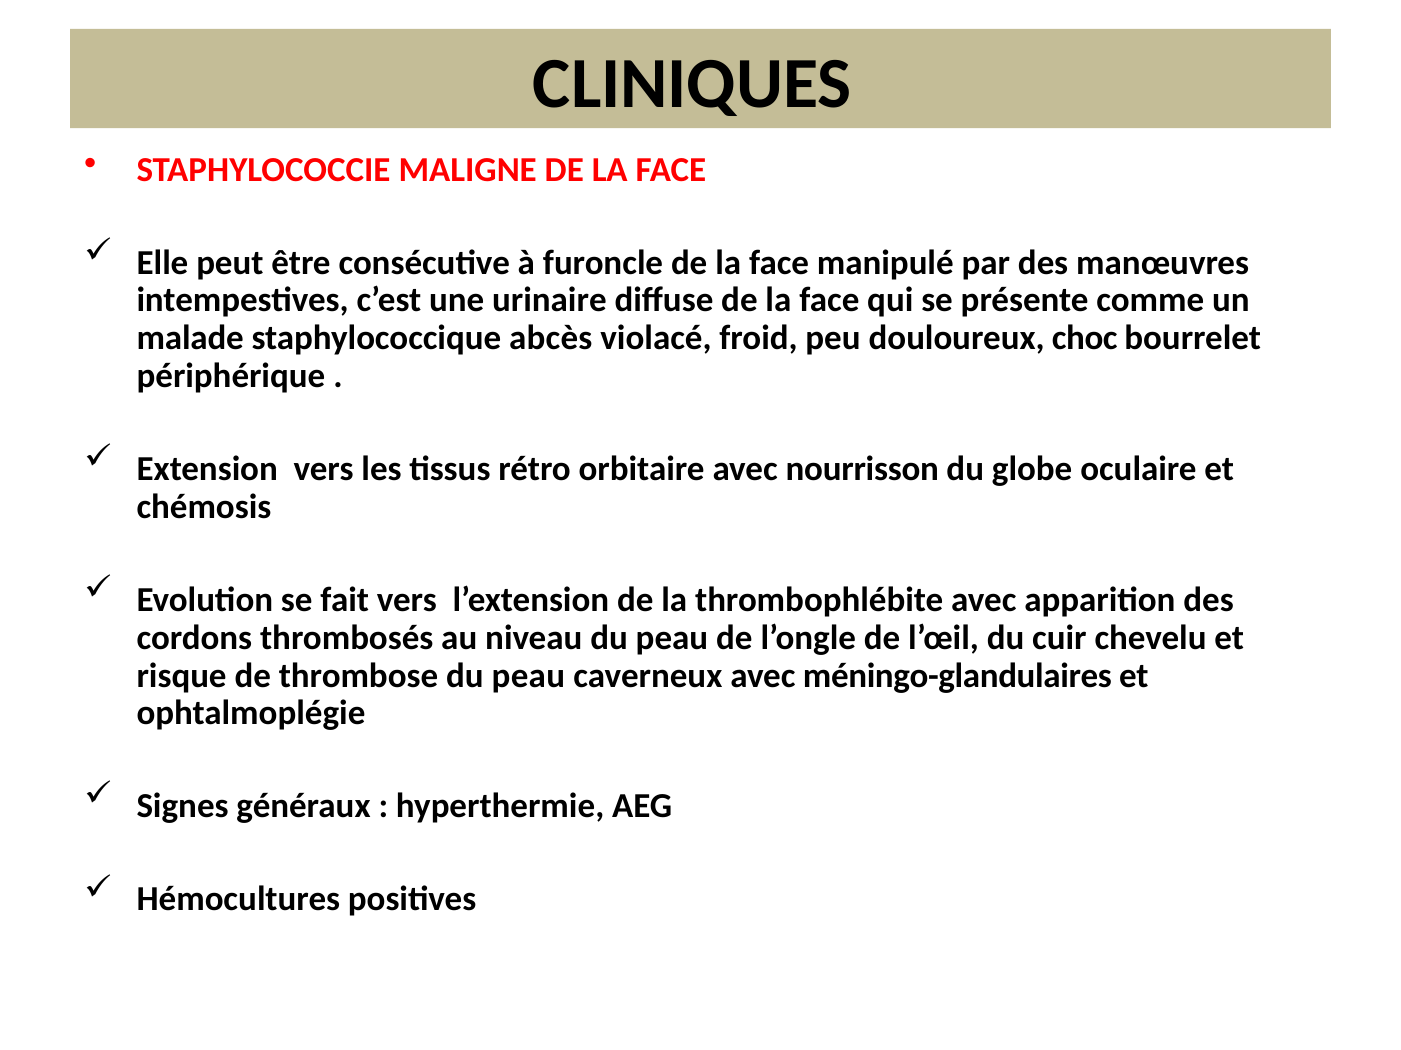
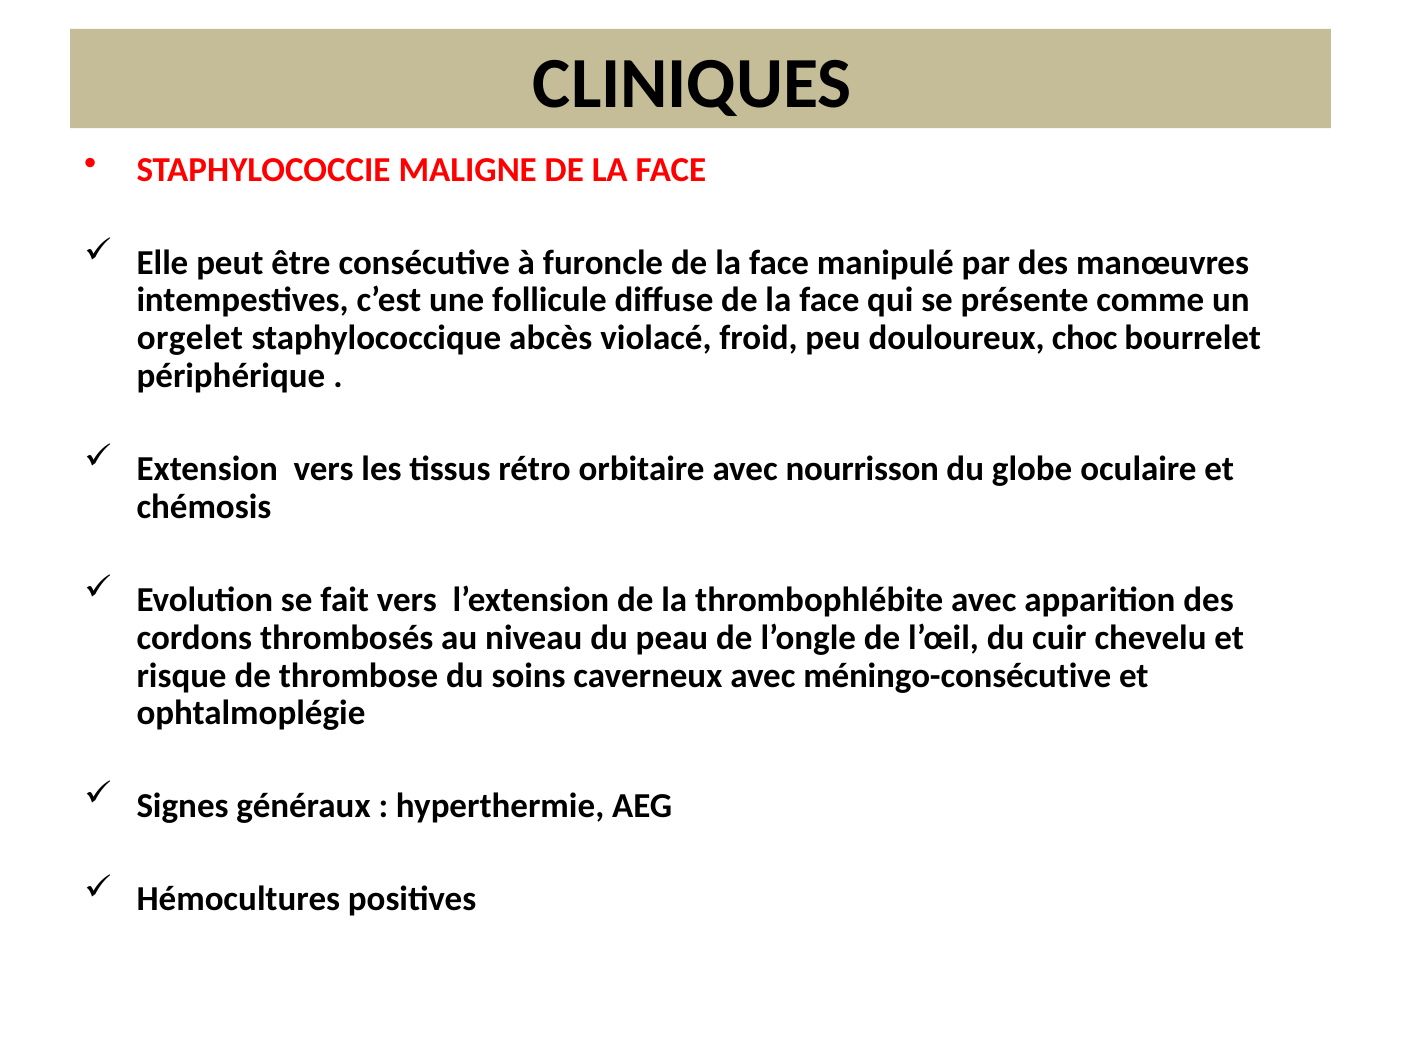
urinaire: urinaire -> follicule (549, 301)
malade: malade -> orgelet (190, 338)
thrombose du peau: peau -> soins (529, 676)
méningo-glandulaires: méningo-glandulaires -> méningo-consécutive (957, 676)
